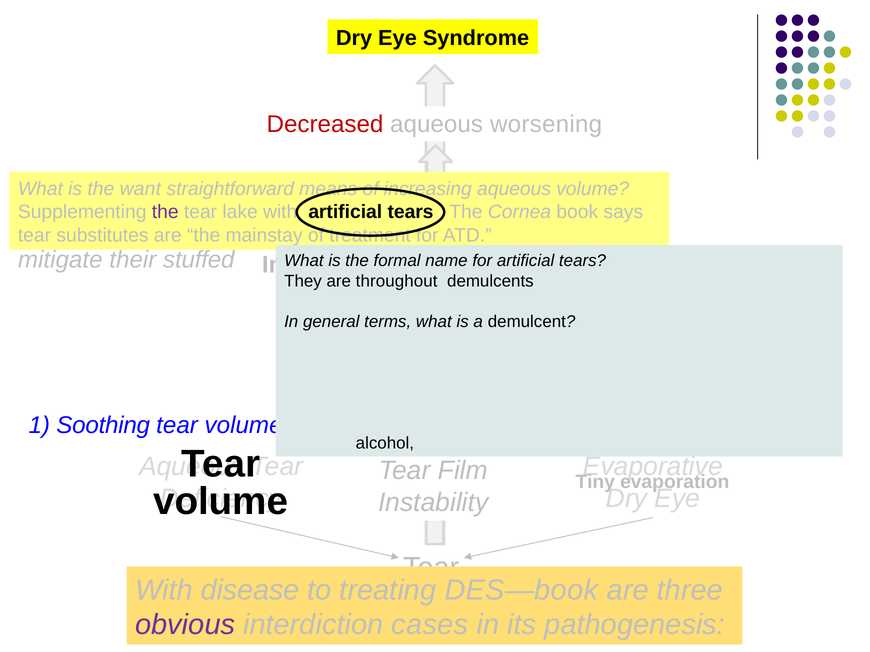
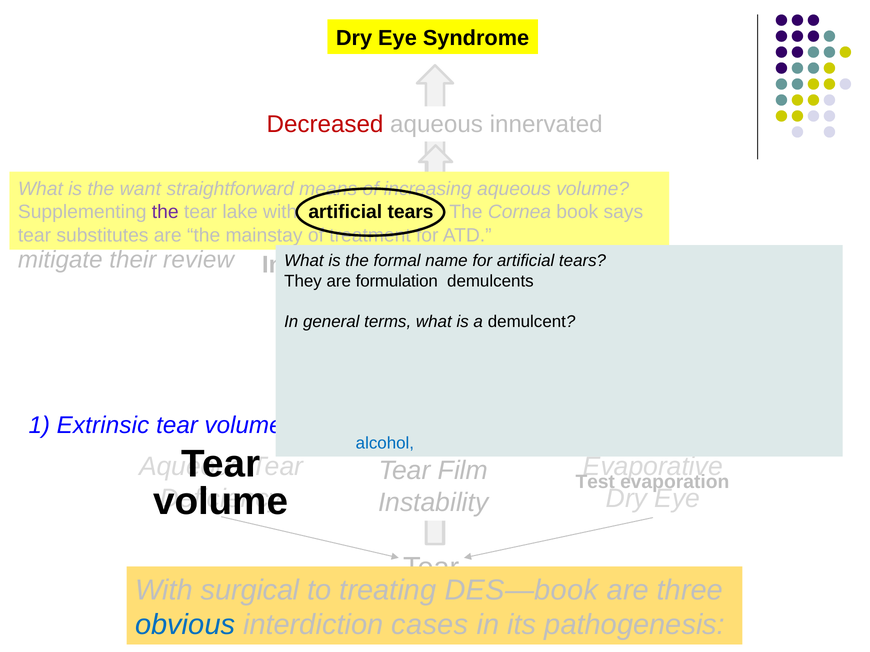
worsening: worsening -> innervated (546, 124)
stuffed: stuffed -> review (199, 260)
throughout: throughout -> formulation (397, 281)
1 Soothing: Soothing -> Extrinsic (103, 426)
alcohol colour: black -> blue (385, 444)
Tiny: Tiny -> Test (595, 482)
disease: disease -> surgical (250, 591)
obvious colour: purple -> blue (185, 625)
